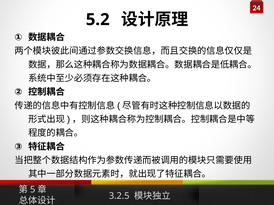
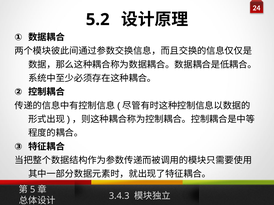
3.2.5: 3.2.5 -> 3.4.3 (119, 196)
